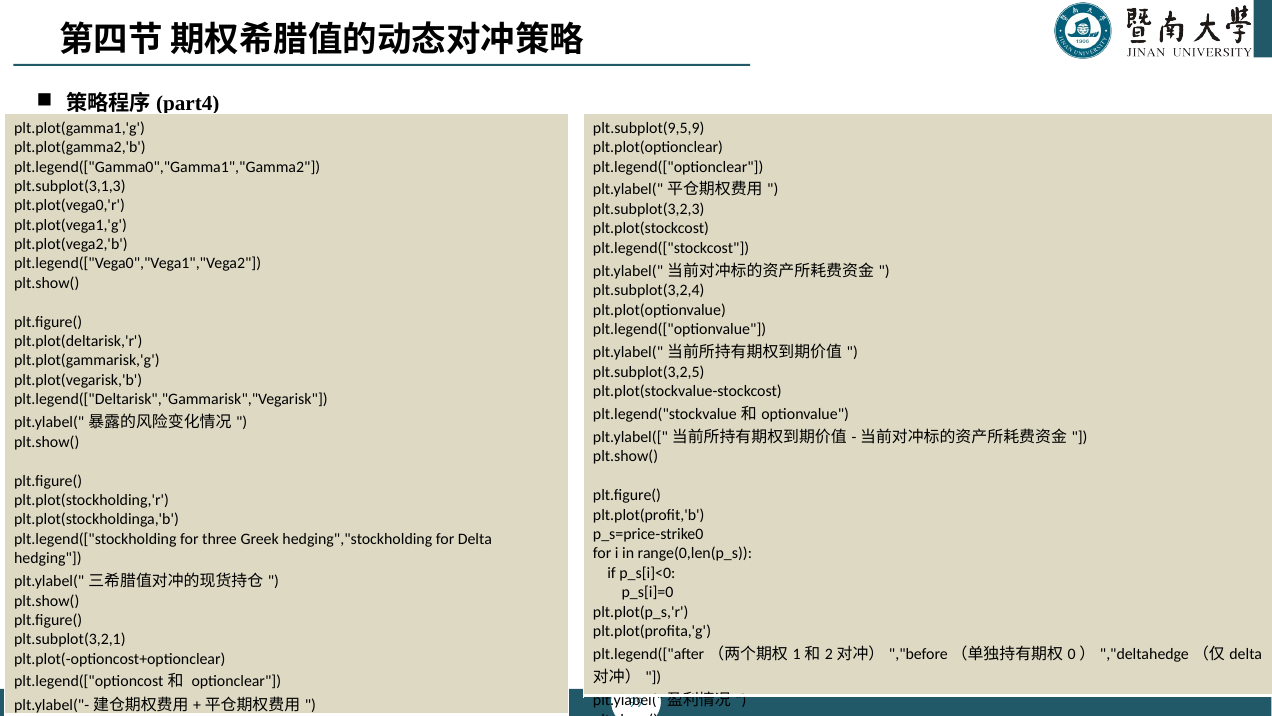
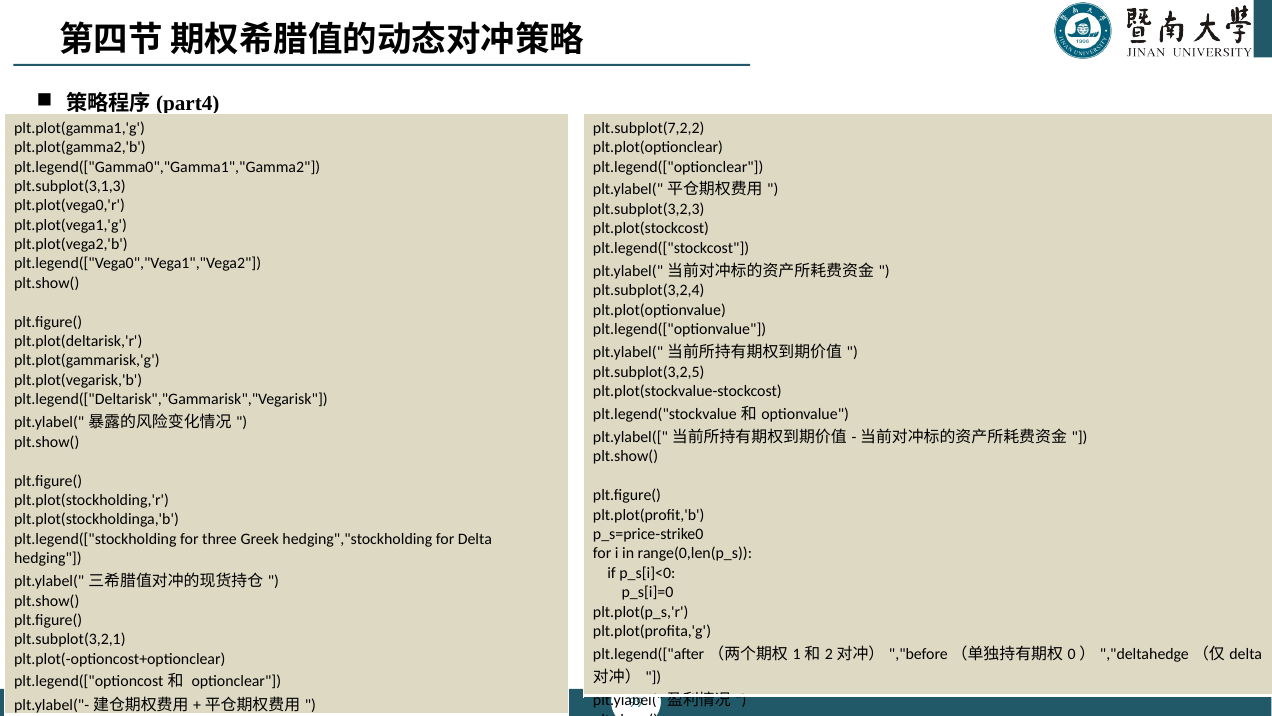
plt.subplot(9,5,9: plt.subplot(9,5,9 -> plt.subplot(7,2,2 (649, 128)
